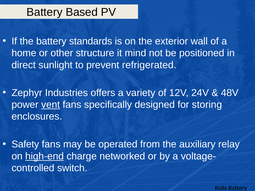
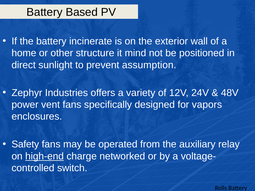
standards: standards -> incinerate (91, 41)
refrigerated: refrigerated -> assumption (149, 65)
vent underline: present -> none (51, 105)
storing: storing -> vapors (207, 105)
